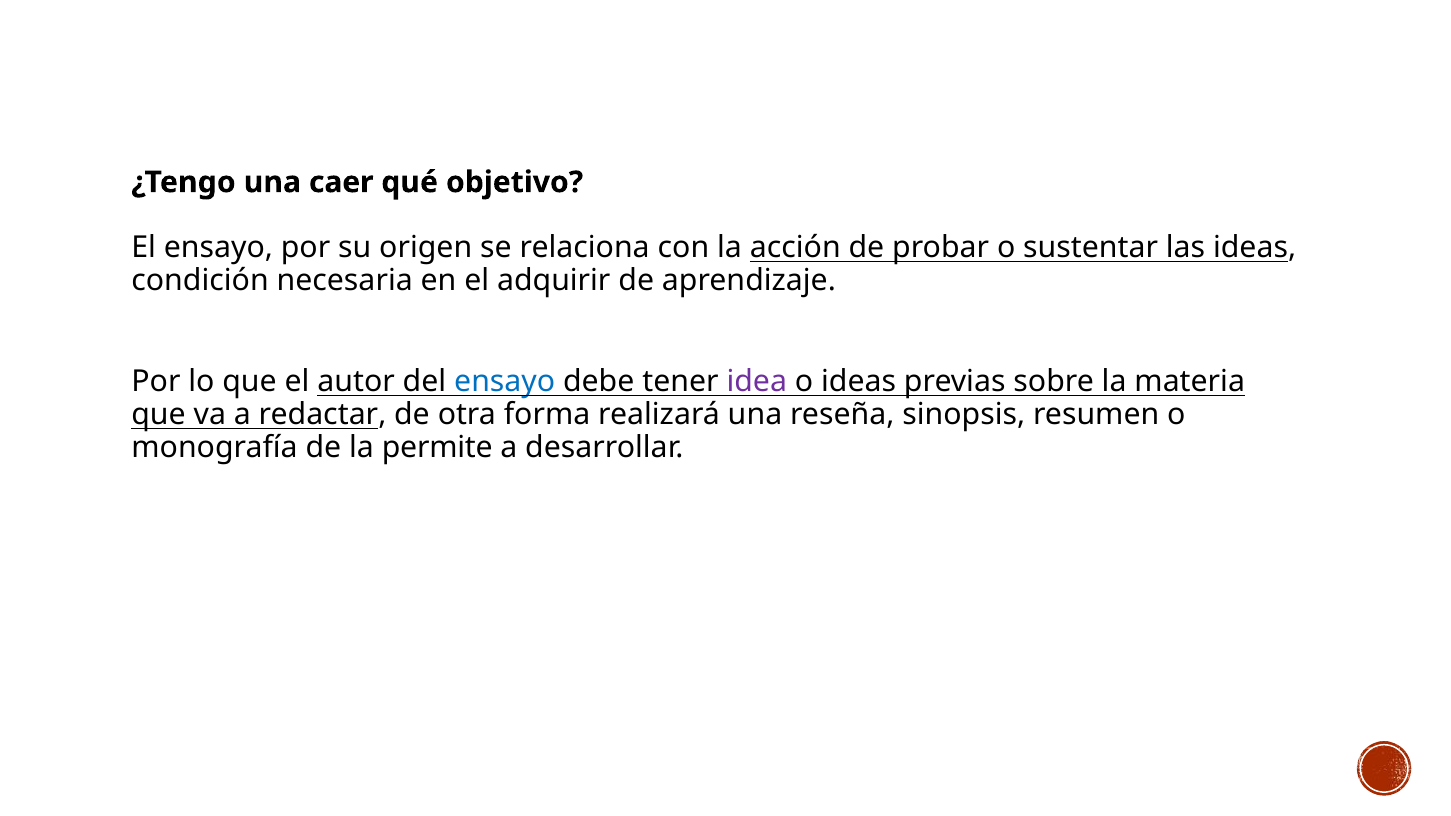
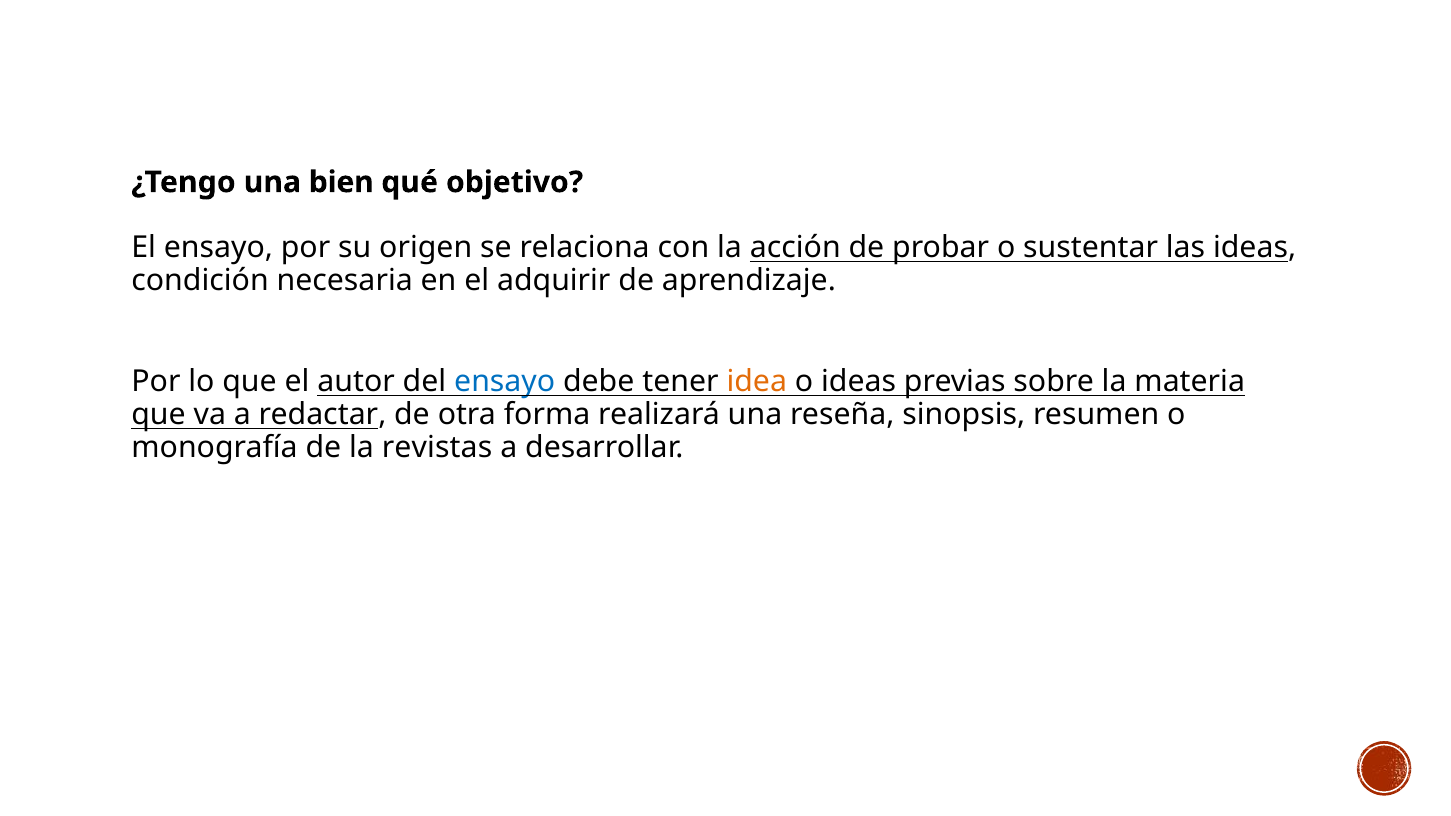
caer: caer -> bien (341, 182)
idea colour: purple -> orange (757, 382)
permite: permite -> revistas (437, 447)
